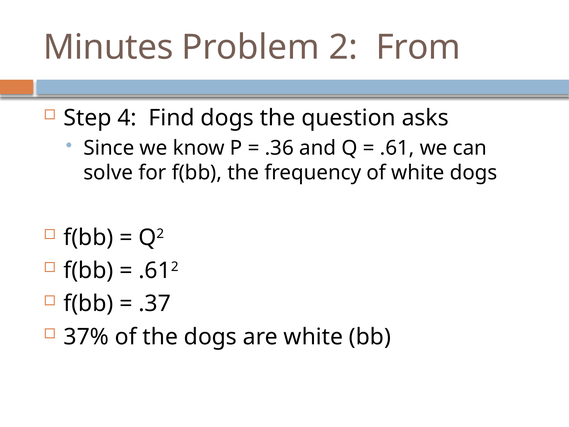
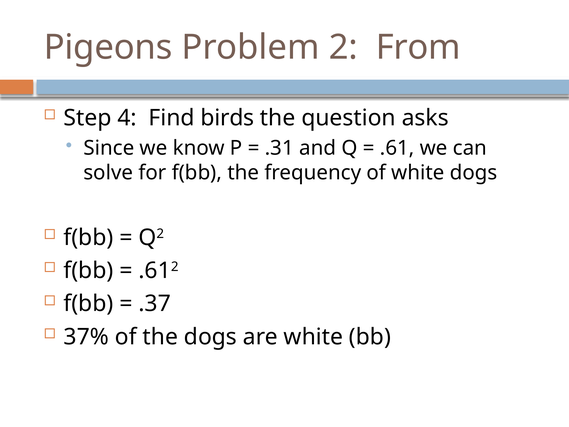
Minutes: Minutes -> Pigeons (108, 47)
Find dogs: dogs -> birds (227, 118)
.36: .36 -> .31 (279, 148)
